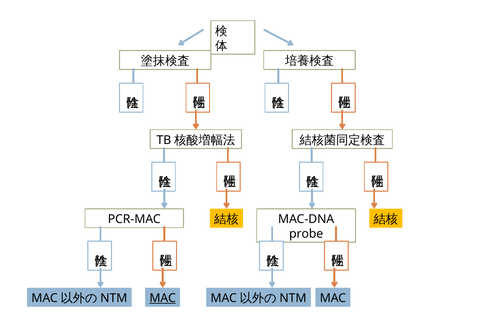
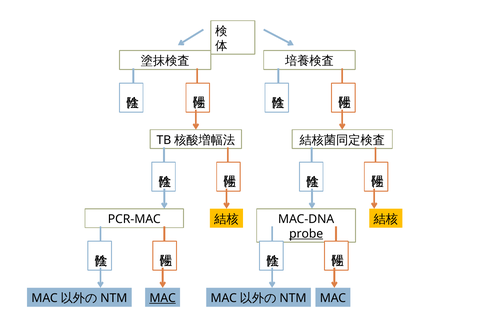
probe underline: none -> present (306, 233)
